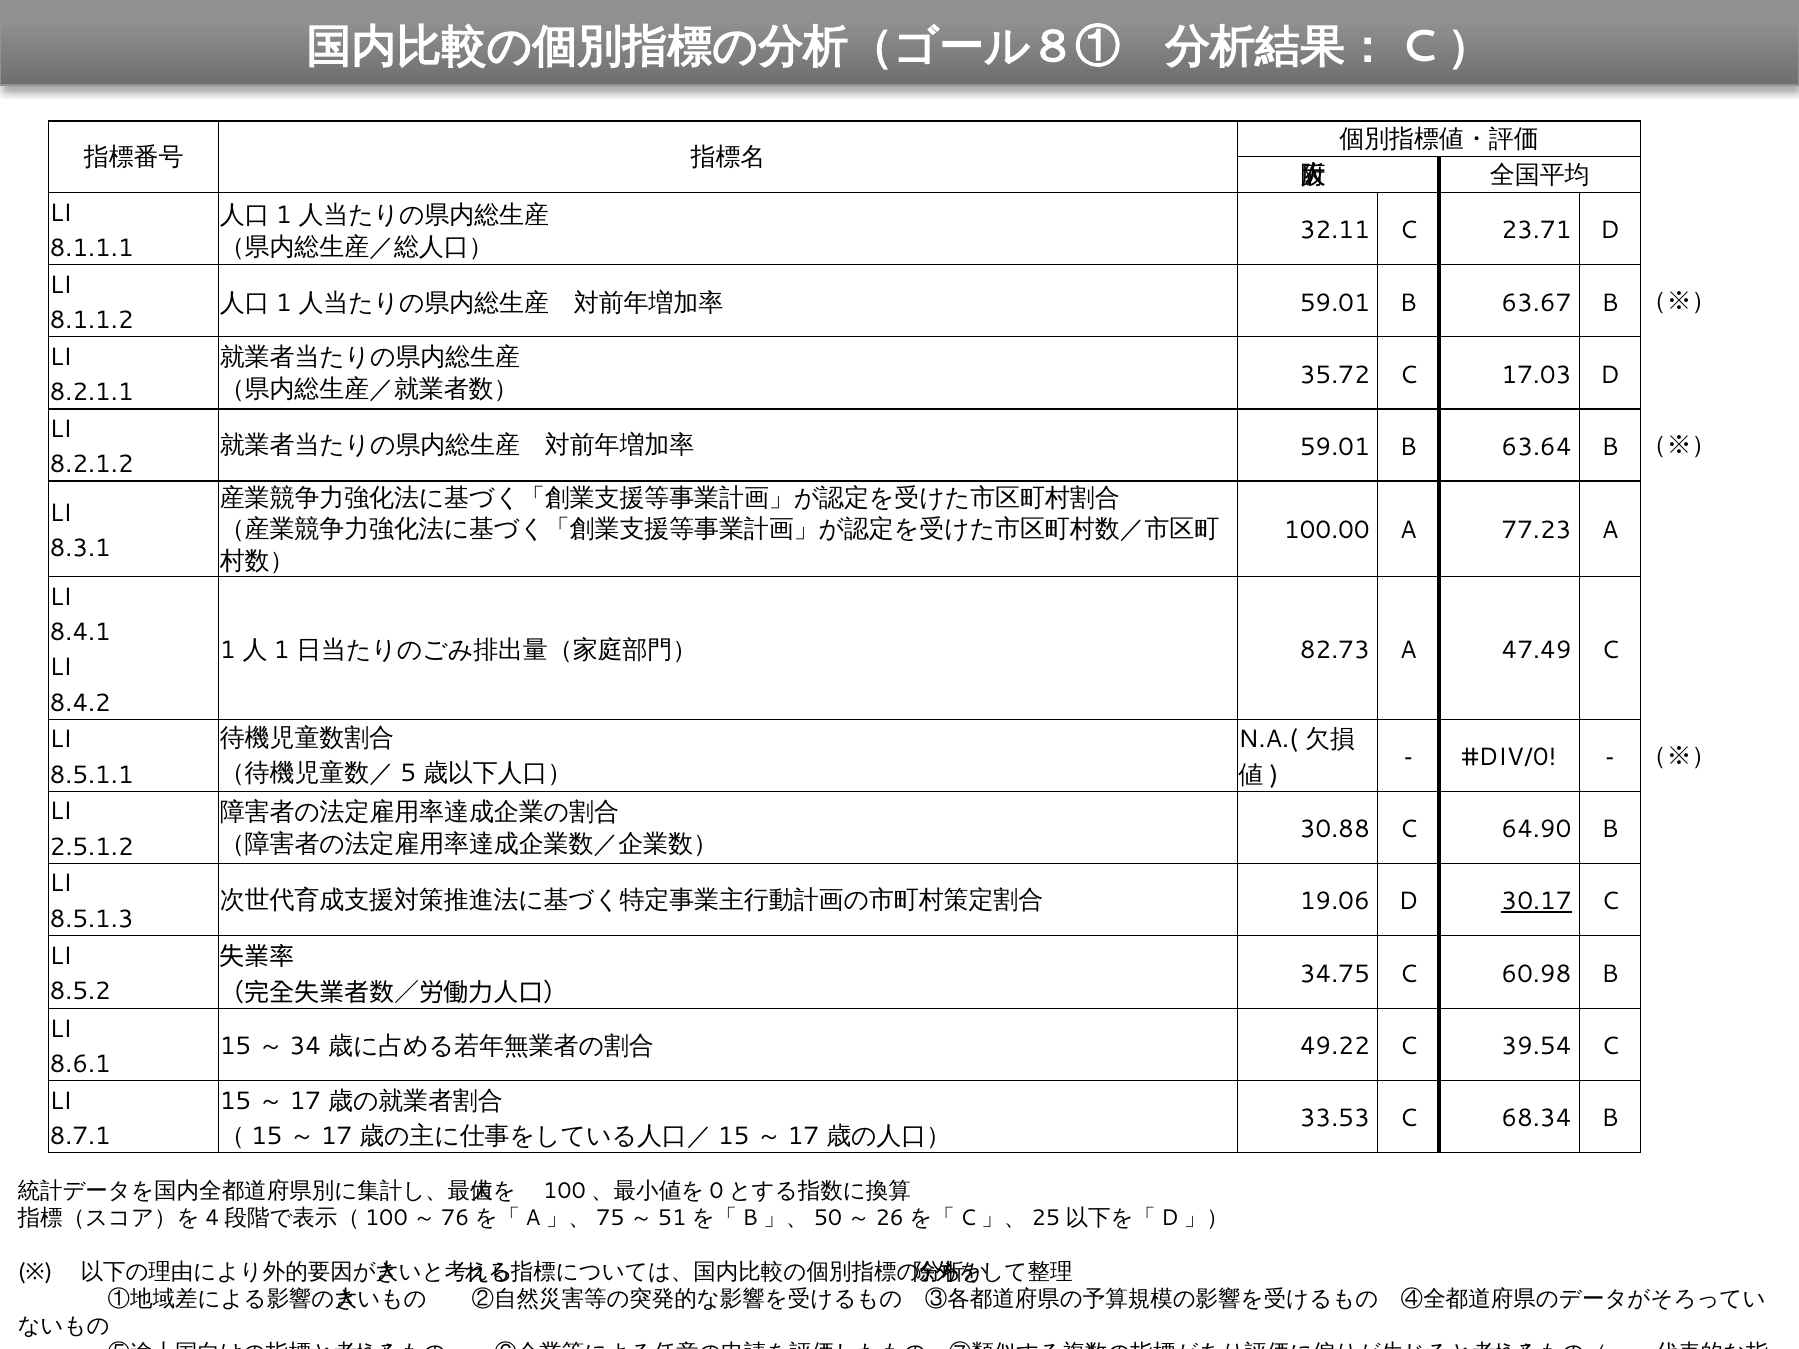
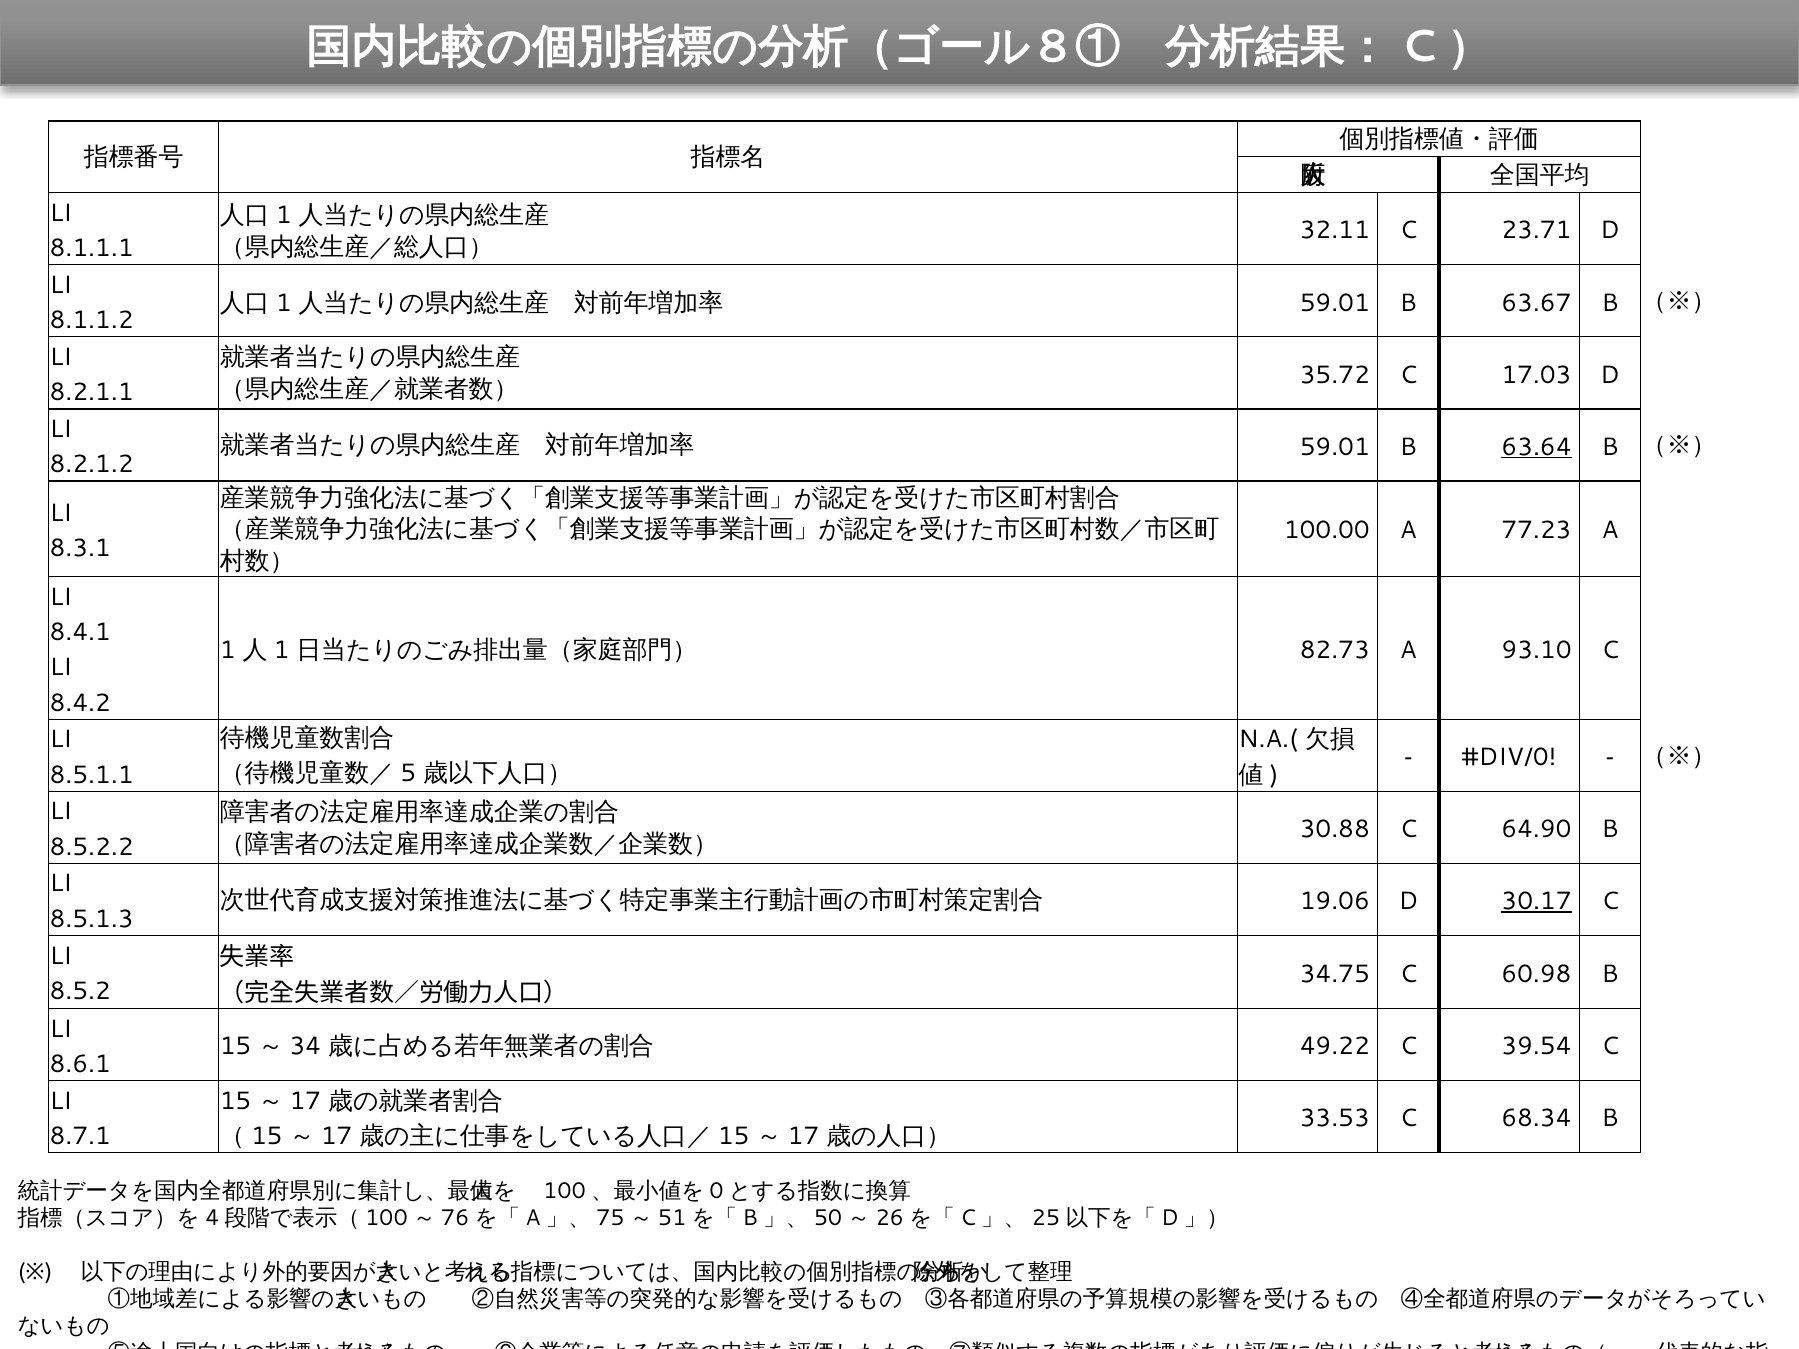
63.64 underline: none -> present (1537, 447)
47.49: 47.49 -> 93.10 (1537, 650)
2.5.1.2: 2.5.1.2 -> 8.5.2.2 (92, 847)
